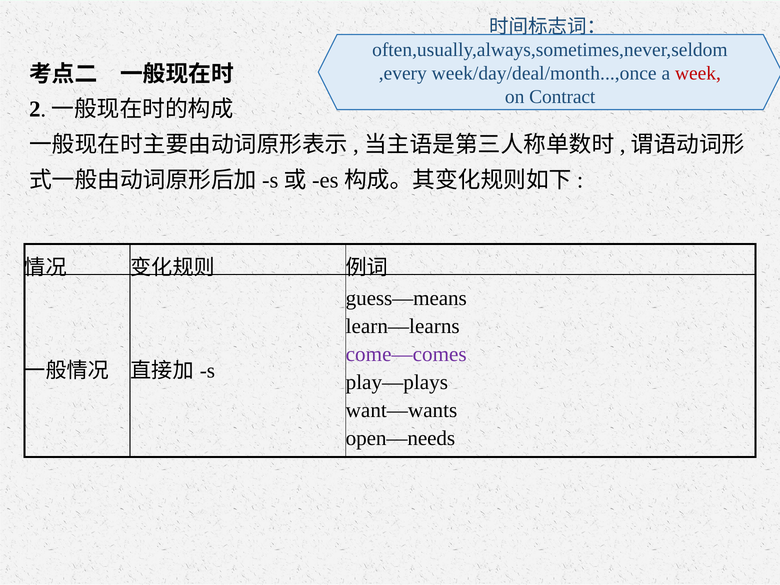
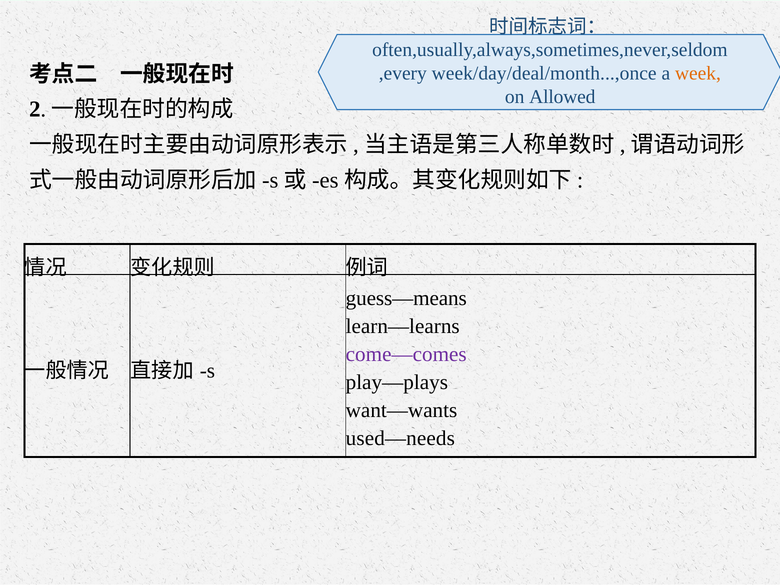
week colour: red -> orange (698, 73)
Contract: Contract -> Allowed (562, 97)
open—needs: open—needs -> used—needs (400, 438)
